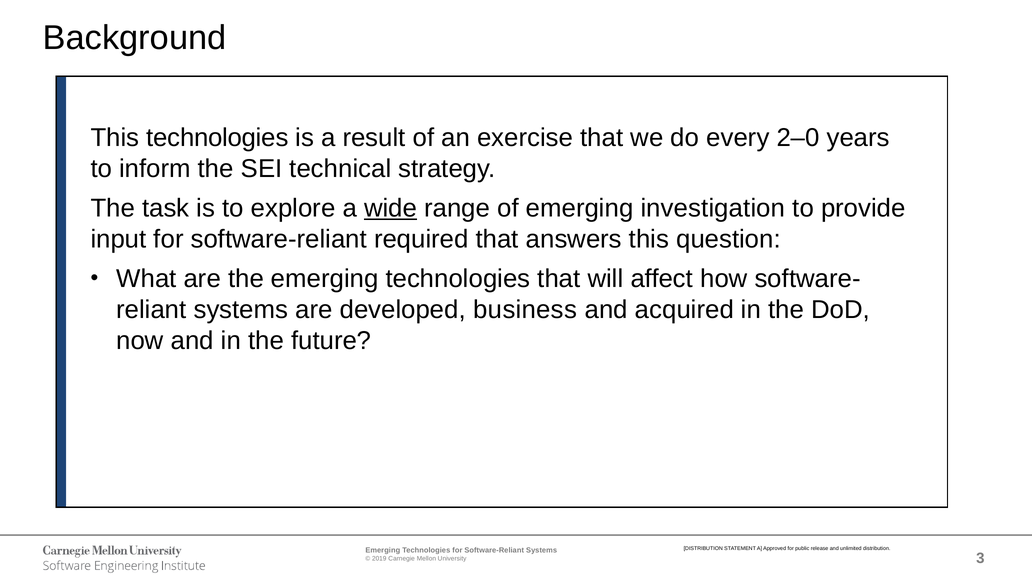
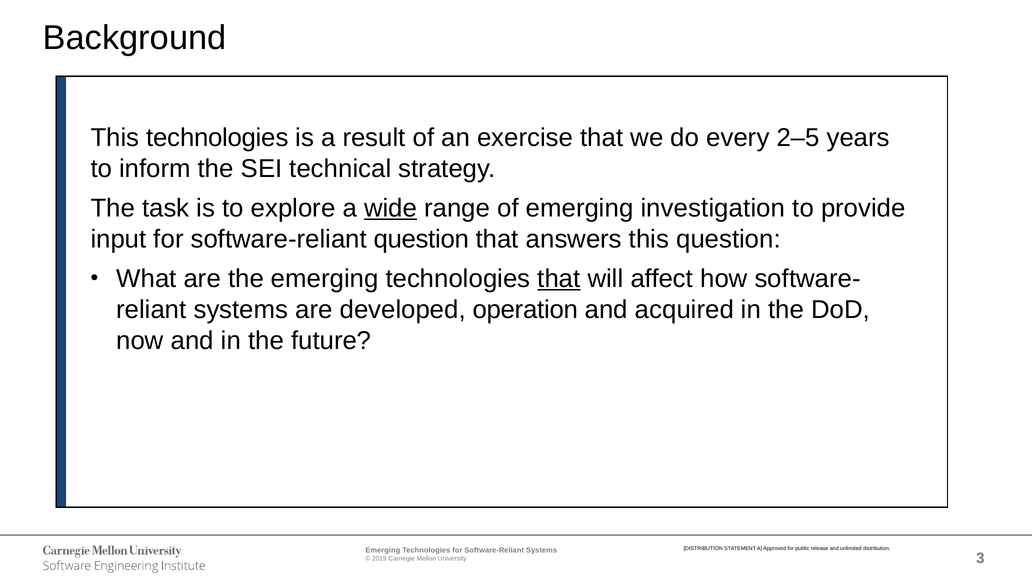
2–0: 2–0 -> 2–5 (798, 138)
software-reliant required: required -> question (421, 239)
that underline: none -> present (559, 279)
business: business -> operation (525, 310)
